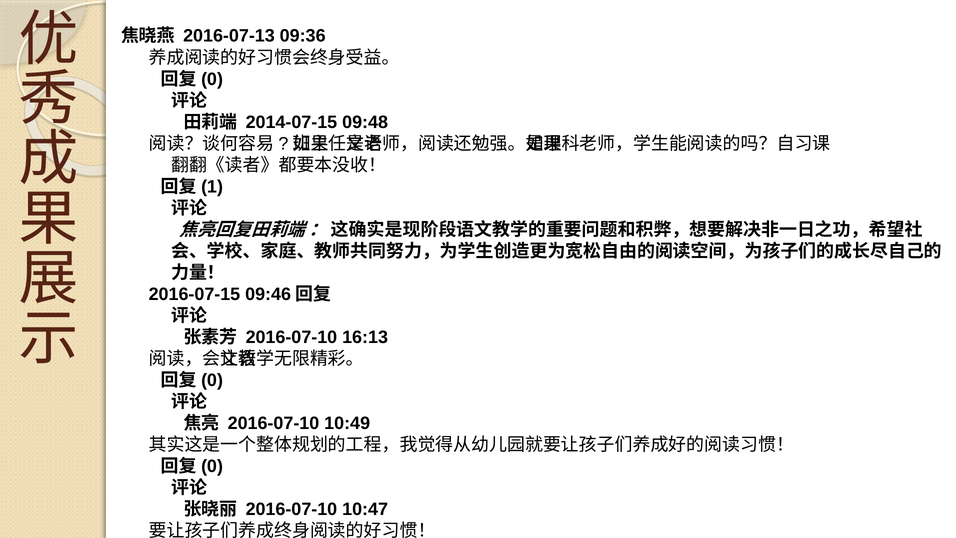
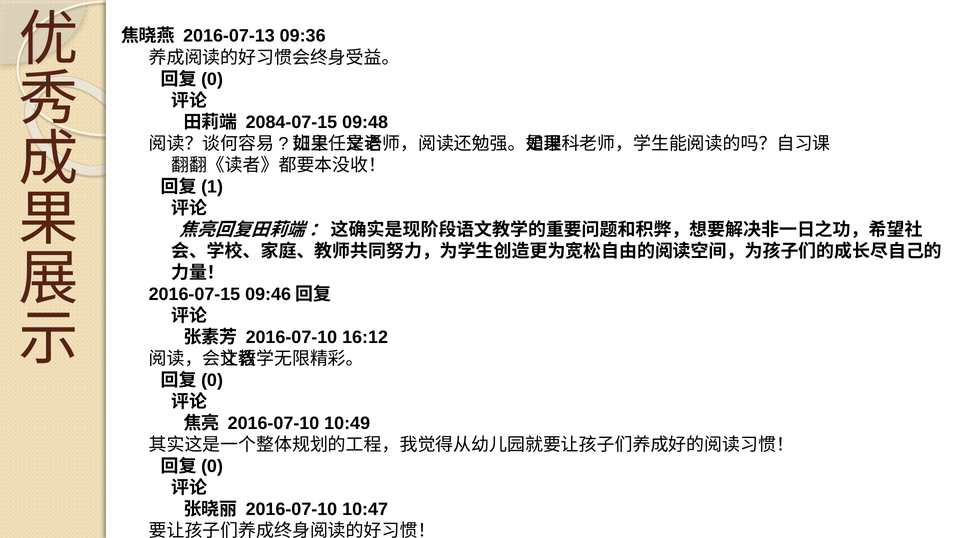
2014-07-15: 2014-07-15 -> 2084-07-15 (291, 122)
16:13: 16:13 -> 16:12 (365, 337)
